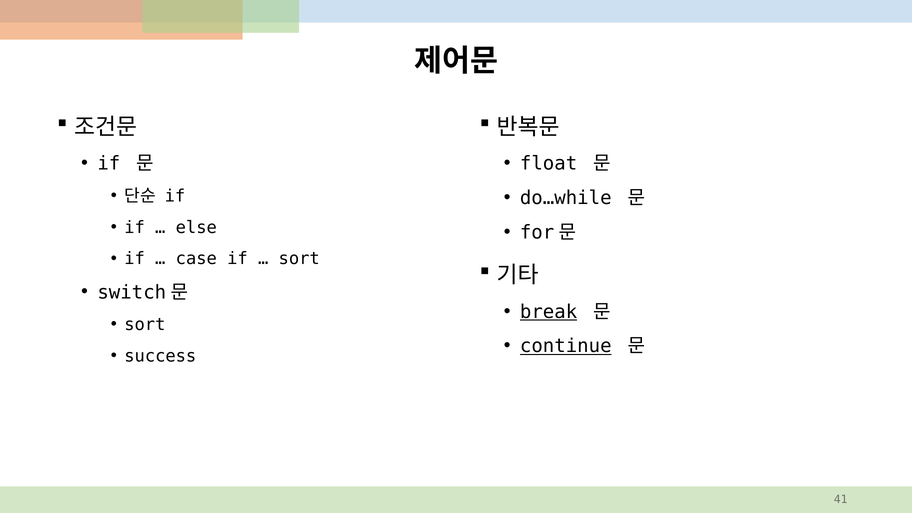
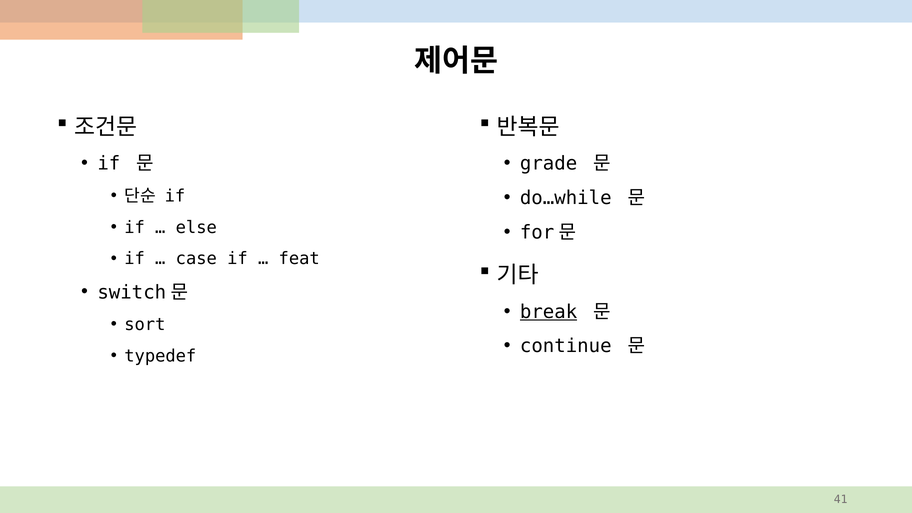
float: float -> grade (549, 164)
sort: sort -> feat (299, 259)
continue underline: present -> none (566, 346)
success: success -> typedef (160, 356)
